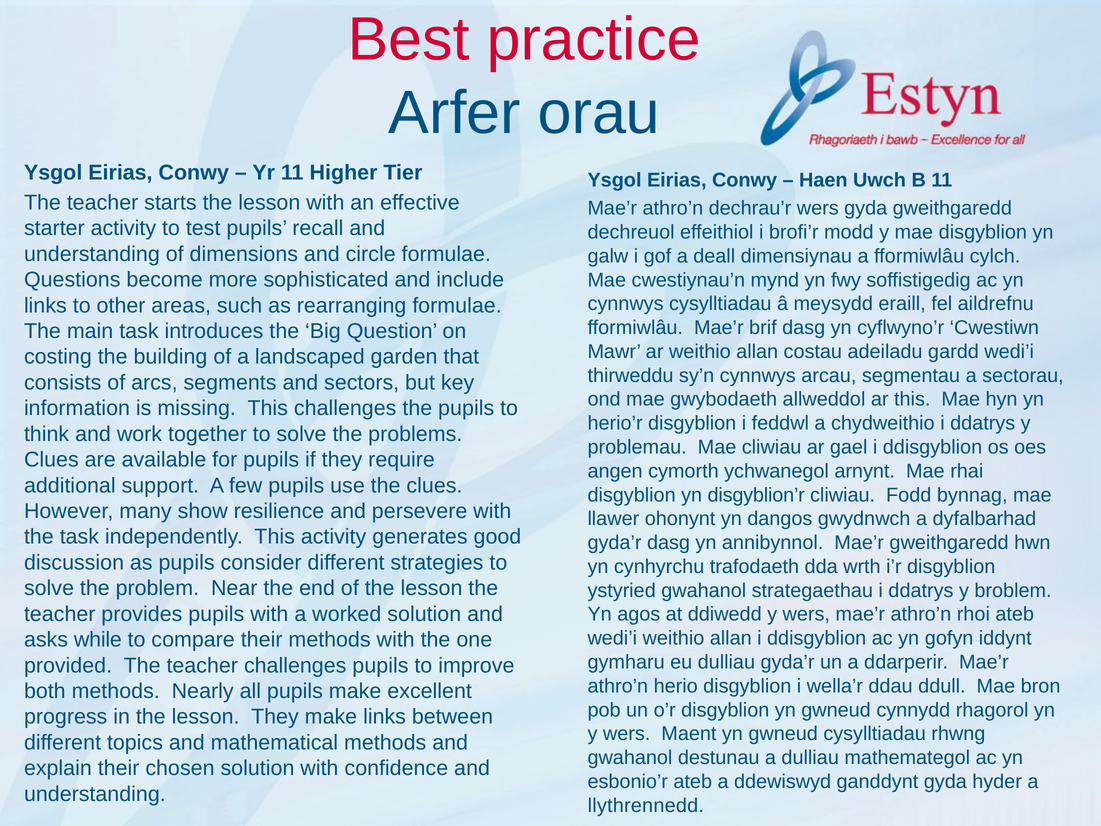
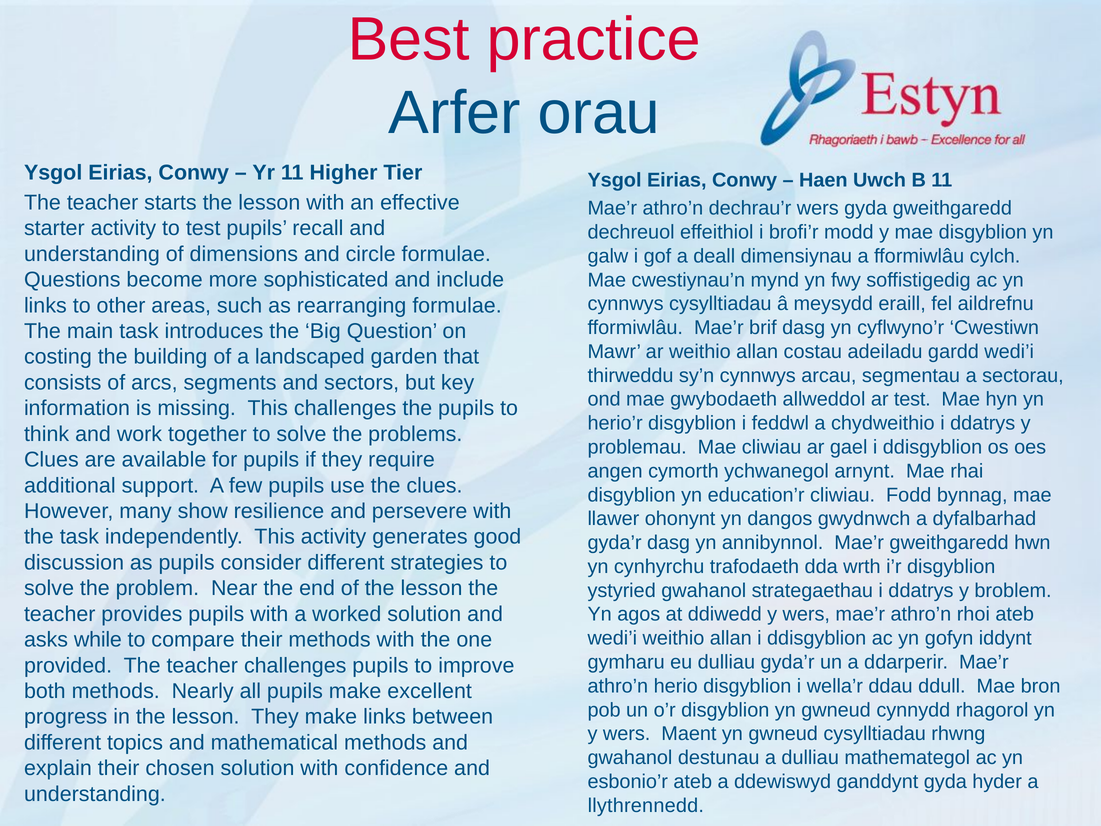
ar this: this -> test (912, 399)
disgyblion’r: disgyblion’r -> education’r (756, 495)
